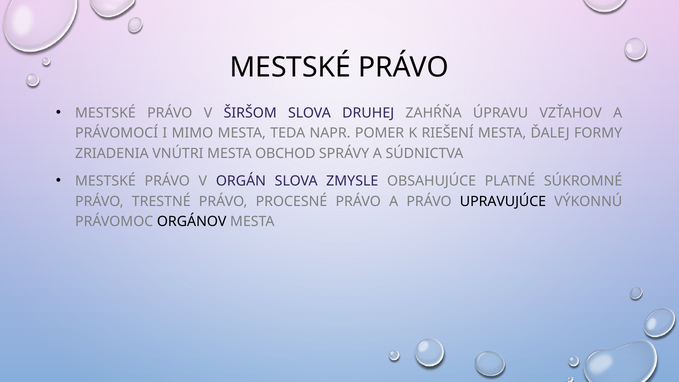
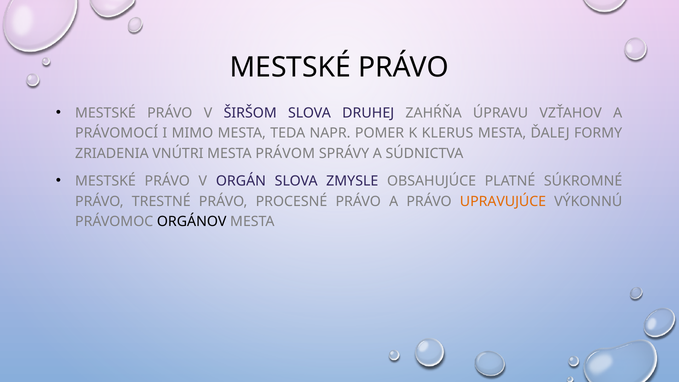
RIEŠENÍ: RIEŠENÍ -> KLERUS (448, 133)
OBCHOD: OBCHOD -> PRÁVOM (285, 154)
UPRAVUJÚCE colour: black -> orange (503, 201)
